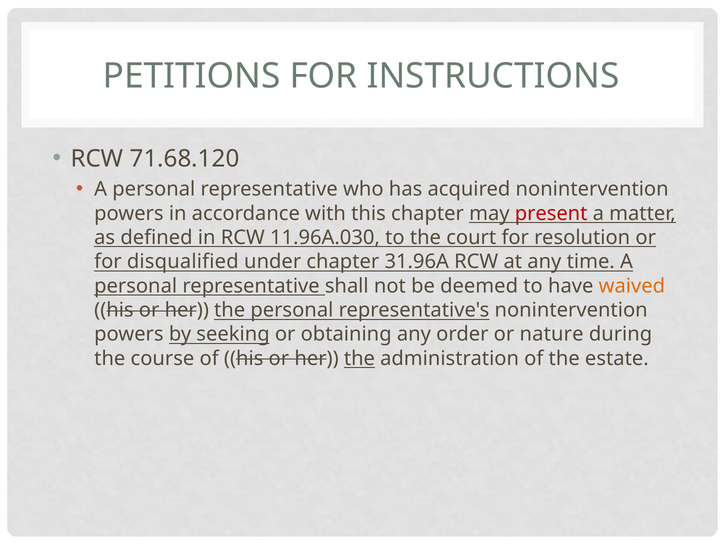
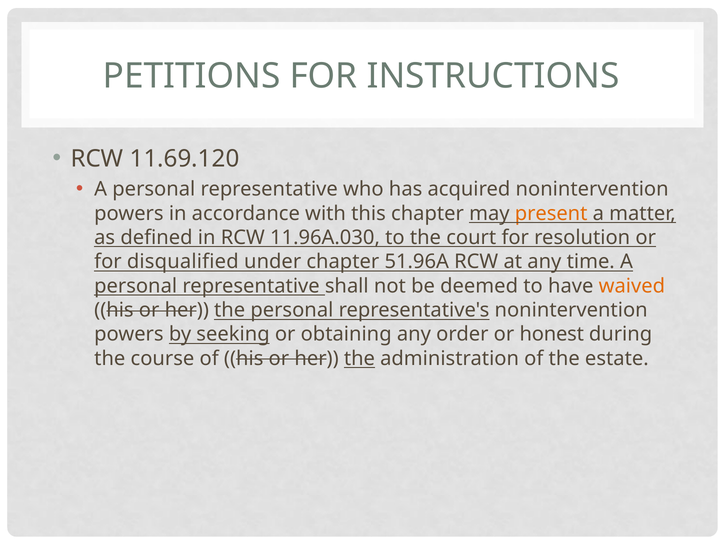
71.68.120: 71.68.120 -> 11.69.120 (185, 159)
present colour: red -> orange (551, 213)
31.96A: 31.96A -> 51.96A (417, 262)
nature: nature -> honest (552, 334)
